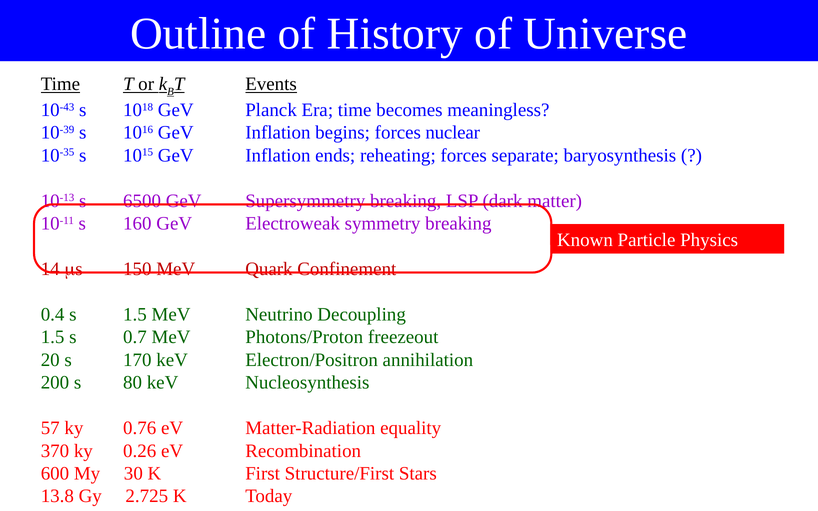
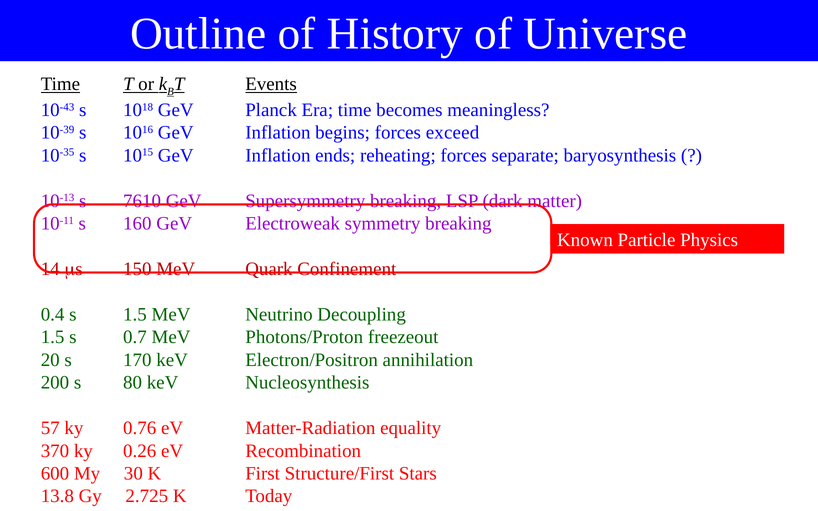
nuclear: nuclear -> exceed (452, 133)
6500: 6500 -> 7610 (142, 201)
